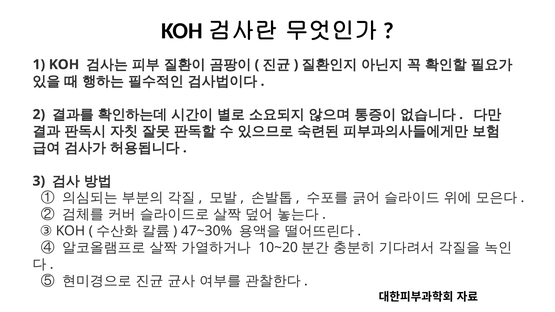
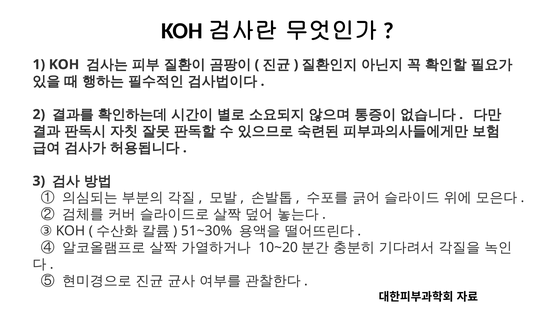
47~30%: 47~30% -> 51~30% (206, 231)
